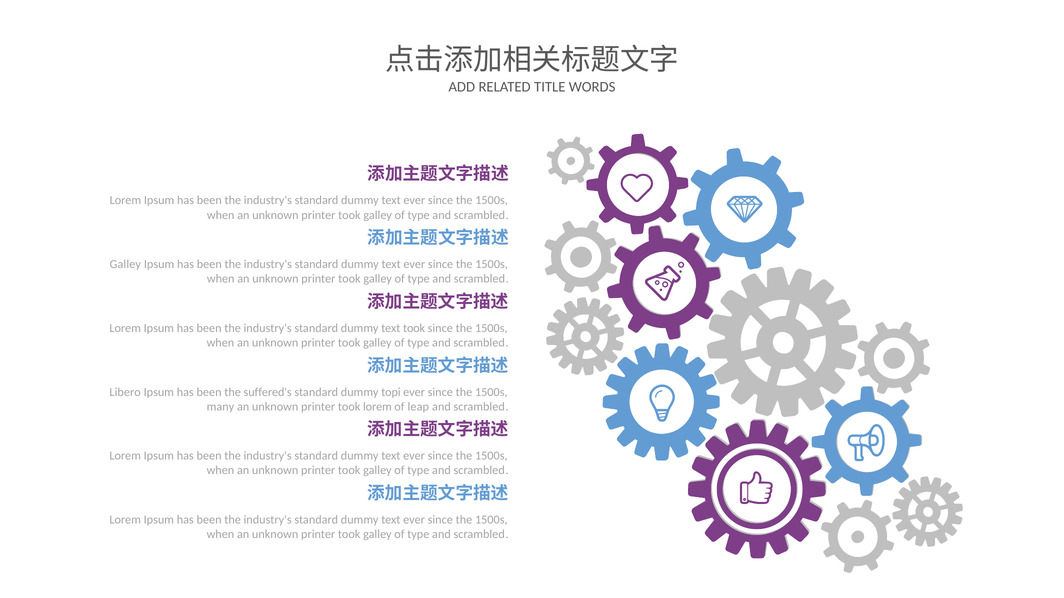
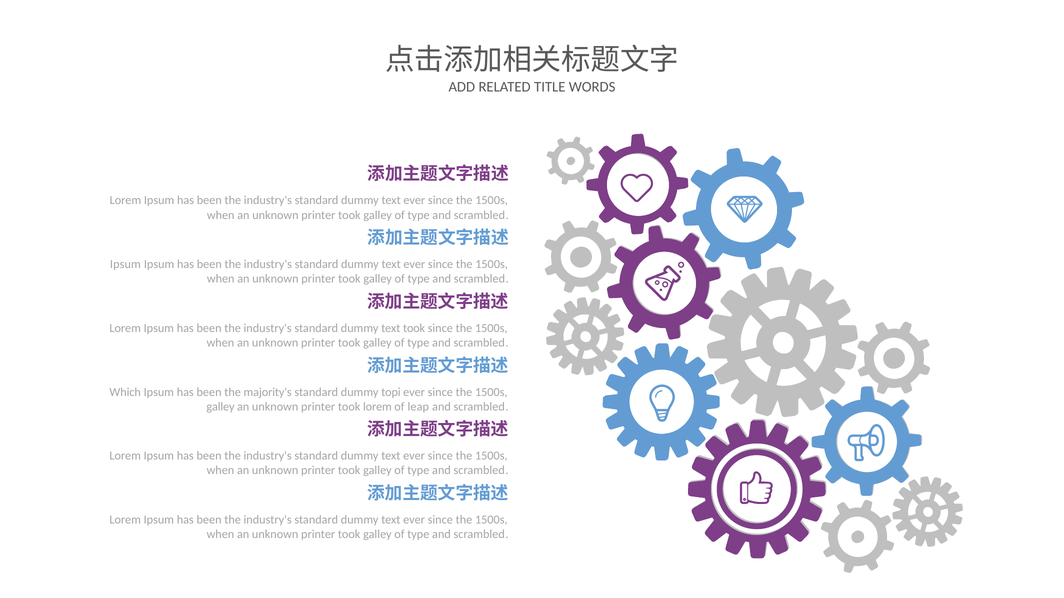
Galley: Galley -> Ipsum (125, 264)
Libero: Libero -> Which (125, 392)
suffered's: suffered's -> majority's (268, 392)
many: many -> galley (221, 407)
